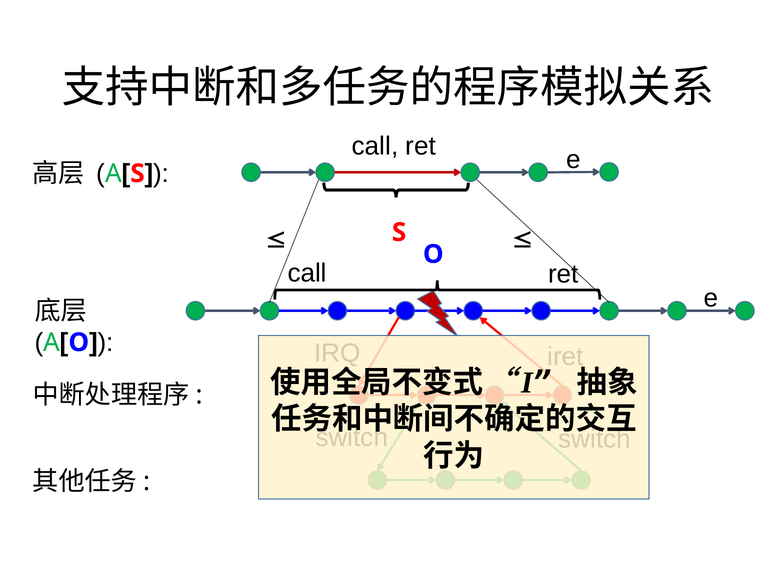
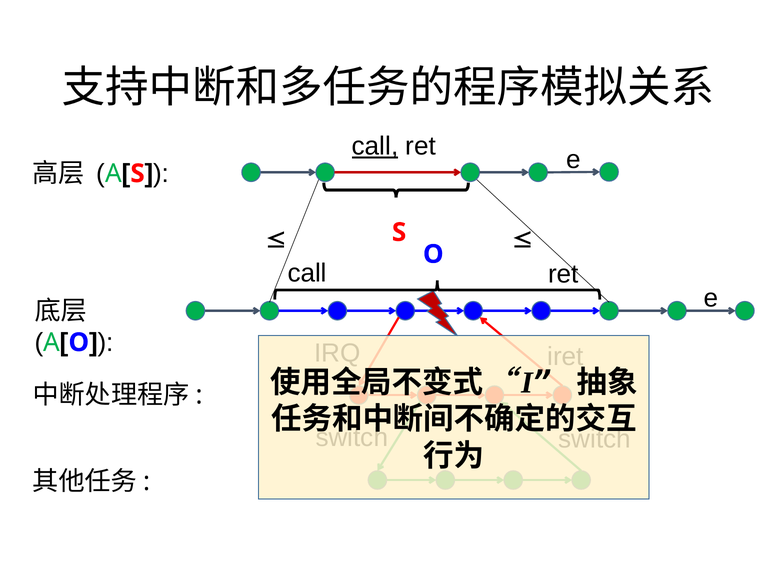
call underline: none -> present (375, 146)
